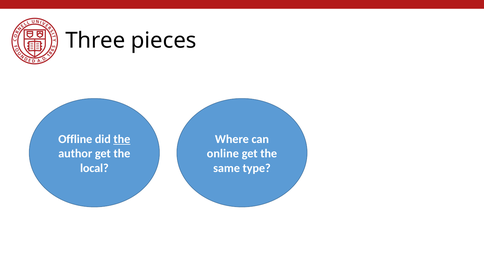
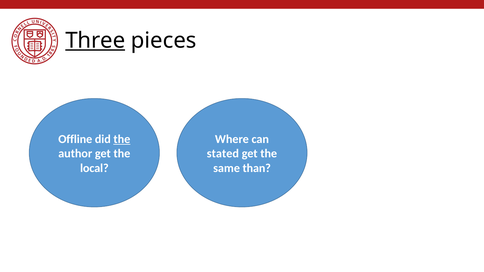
Three underline: none -> present (95, 41)
online: online -> stated (223, 154)
type: type -> than (257, 168)
